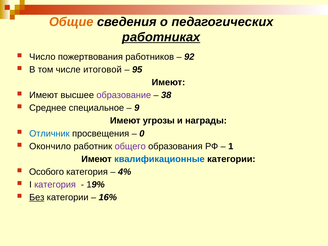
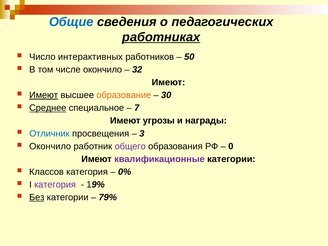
Общие colour: orange -> blue (71, 22)
пожертвования: пожертвования -> интерактивных (90, 57)
92: 92 -> 50 (189, 57)
числе итоговой: итоговой -> окончило (103, 70)
95: 95 -> 32 (137, 70)
Имеют underline: none -> present (44, 95)
образование colour: purple -> orange (124, 95)
38: 38 -> 30 (166, 95)
Среднее underline: none -> present (48, 108)
9: 9 -> 7 (137, 108)
0: 0 -> 3 (142, 133)
1: 1 -> 0 (231, 146)
квалификационные colour: blue -> purple (159, 159)
Особого: Особого -> Классов (47, 172)
4%: 4% -> 0% (125, 172)
16%: 16% -> 79% (108, 197)
